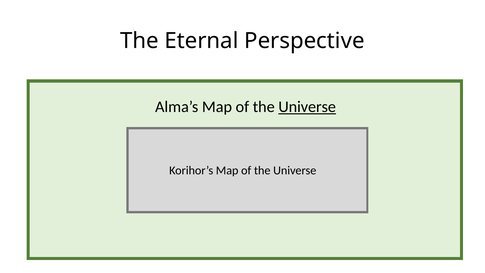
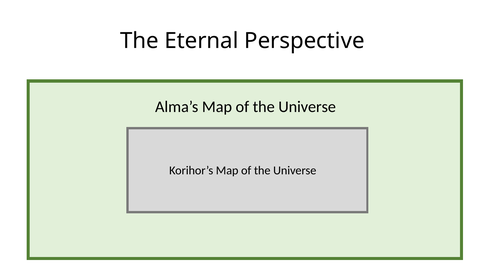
Universe underline: present -> none (307, 107)
